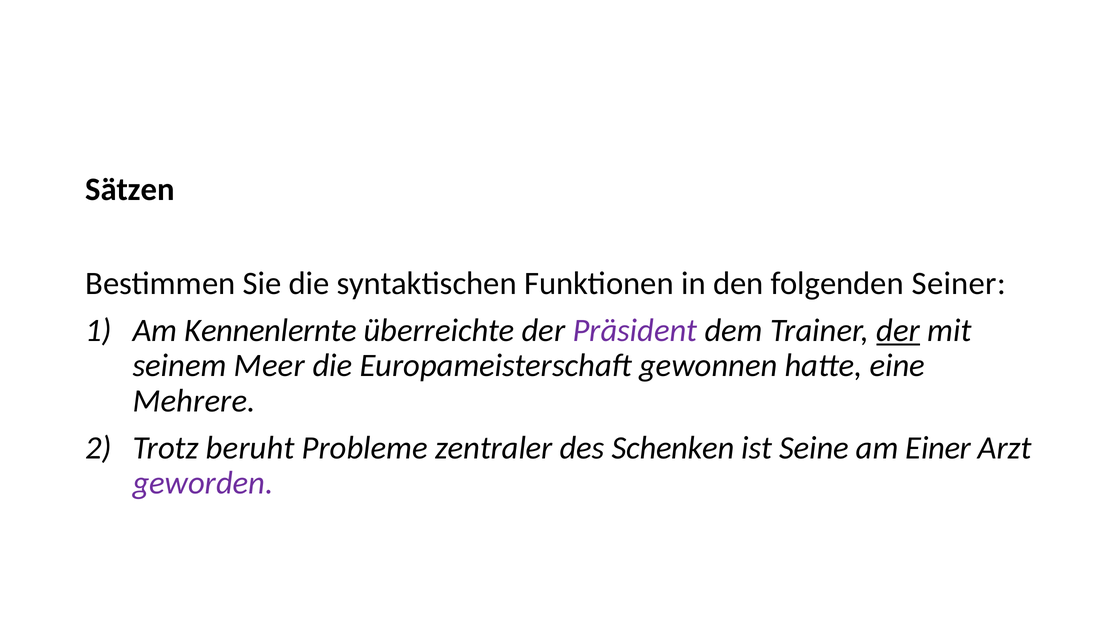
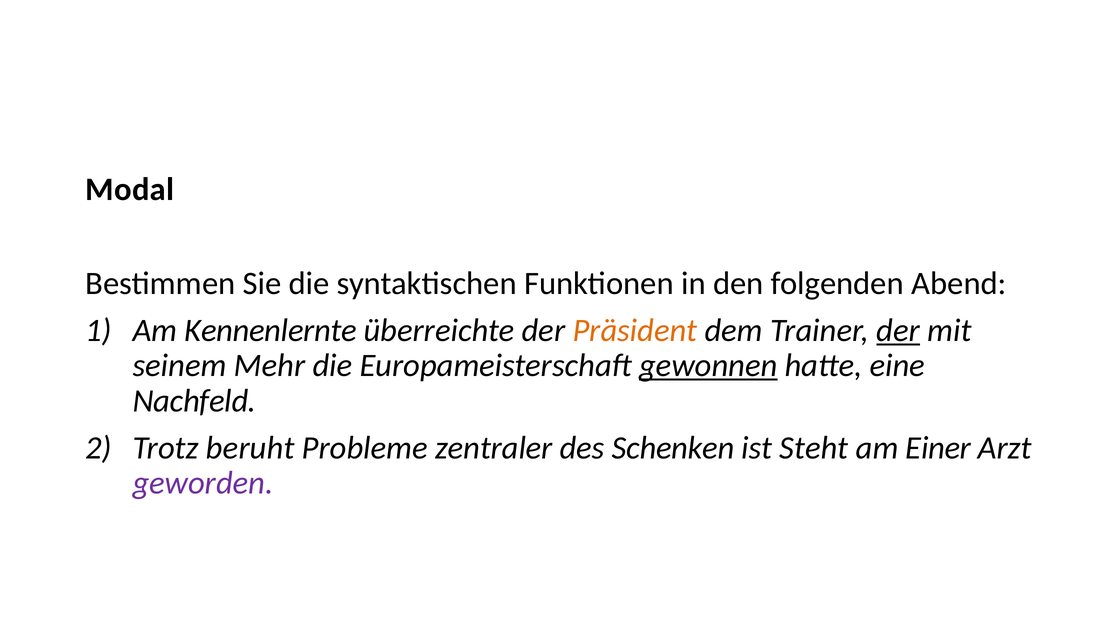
Sätzen: Sätzen -> Modal (130, 189)
Seiner: Seiner -> Abend (959, 283)
Präsident colour: purple -> orange (635, 330)
Meer: Meer -> Mehr (270, 366)
gewonnen underline: none -> present (708, 366)
Mehrere: Mehrere -> Nachfeld (194, 401)
Seine: Seine -> Steht (814, 448)
